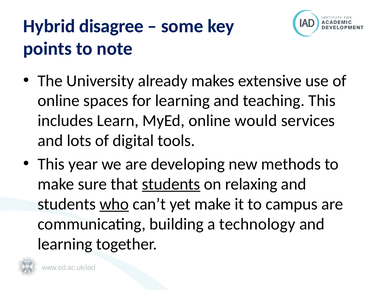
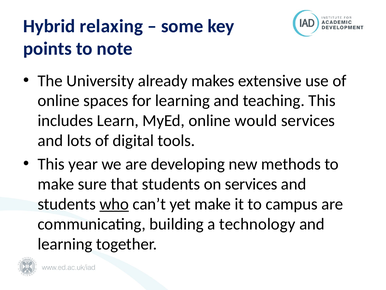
disagree: disagree -> relaxing (111, 26)
students underline: present -> none (171, 184)
on relaxing: relaxing -> services (251, 184)
